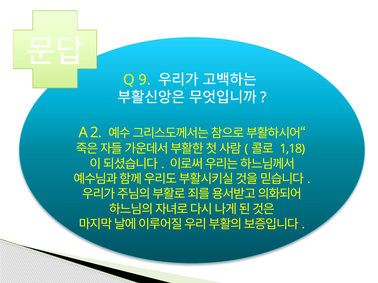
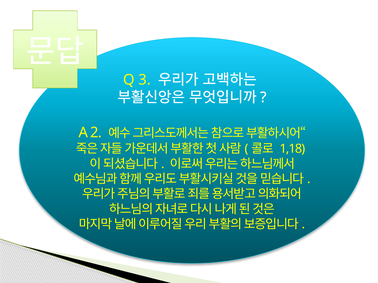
9: 9 -> 3 (145, 80)
